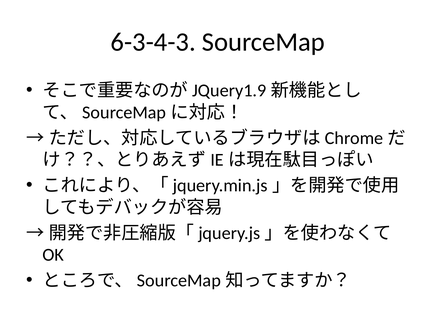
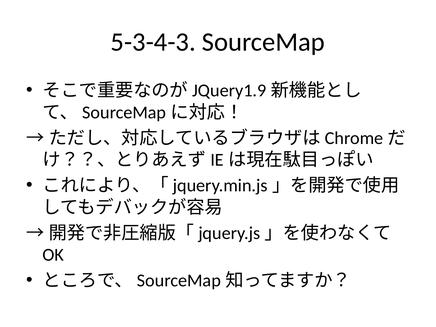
6-3-4-3: 6-3-4-3 -> 5-3-4-3 (153, 42)
